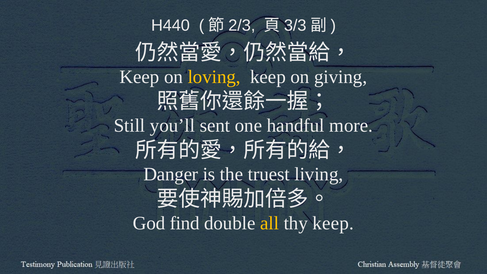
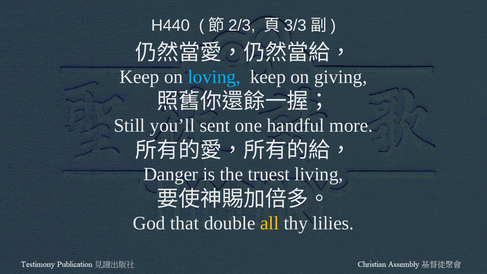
loving colour: yellow -> light blue (214, 77)
find: find -> that (185, 223)
thy keep: keep -> lilies (333, 223)
